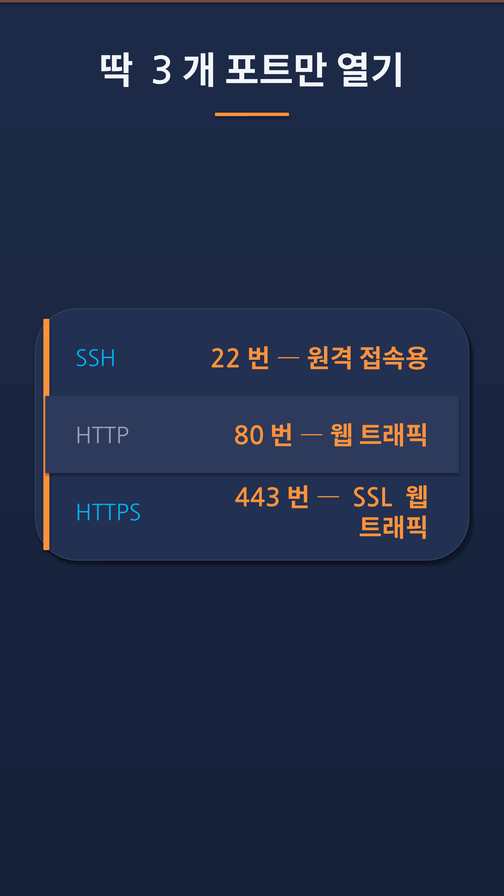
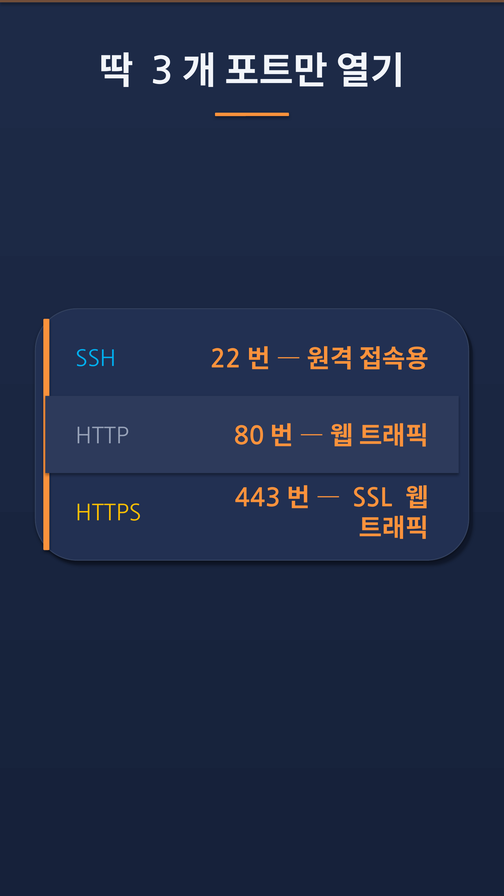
HTTPS colour: light blue -> yellow (108, 513)
